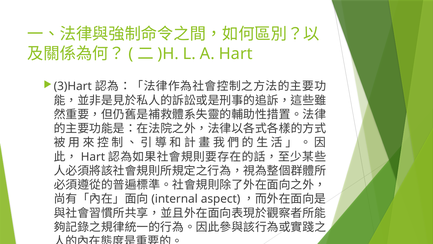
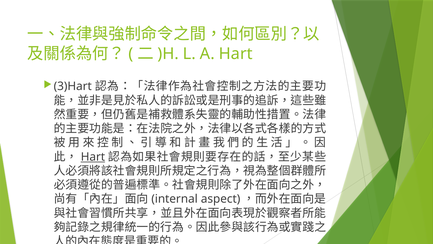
Hart underline: none -> present (93, 157)
